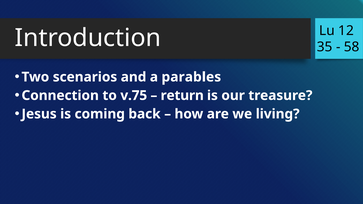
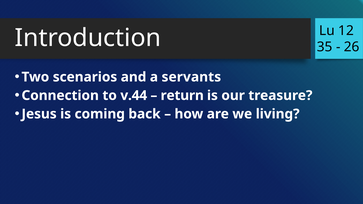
58: 58 -> 26 (352, 47)
parables: parables -> servants (191, 77)
v.75: v.75 -> v.44 (134, 96)
